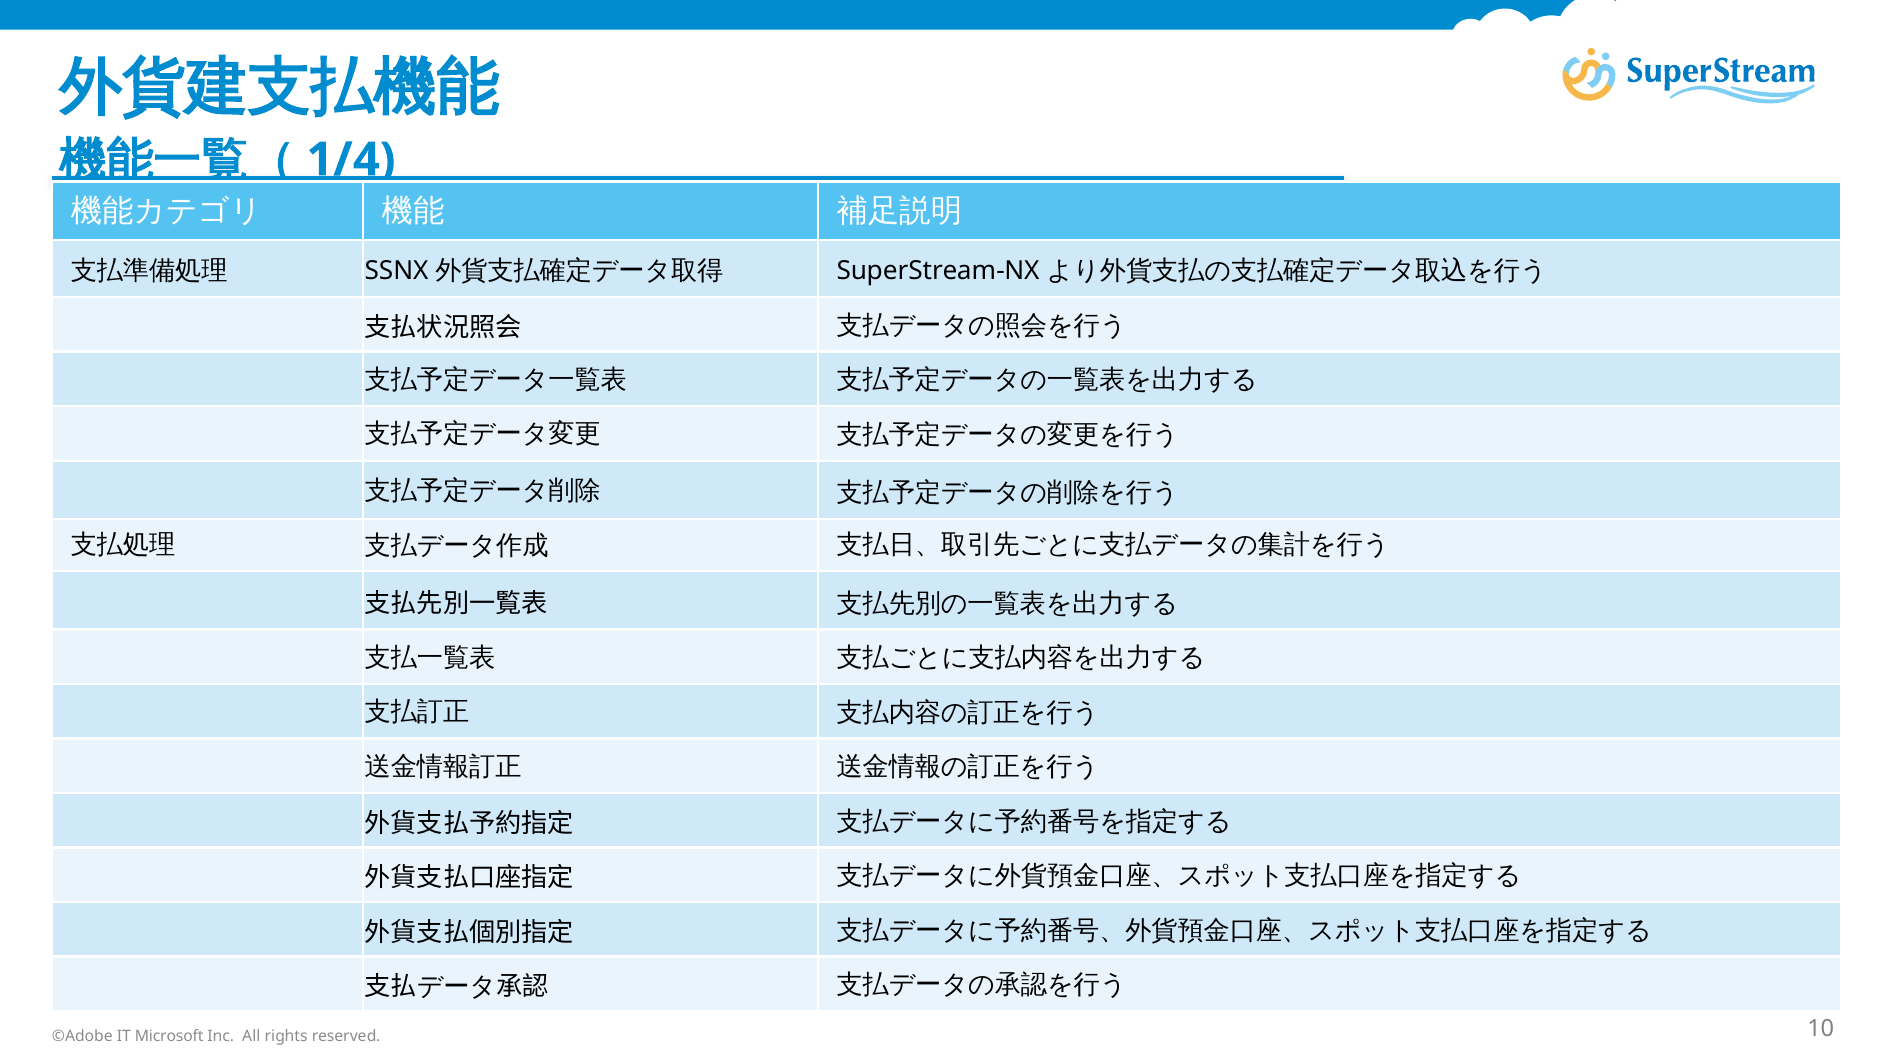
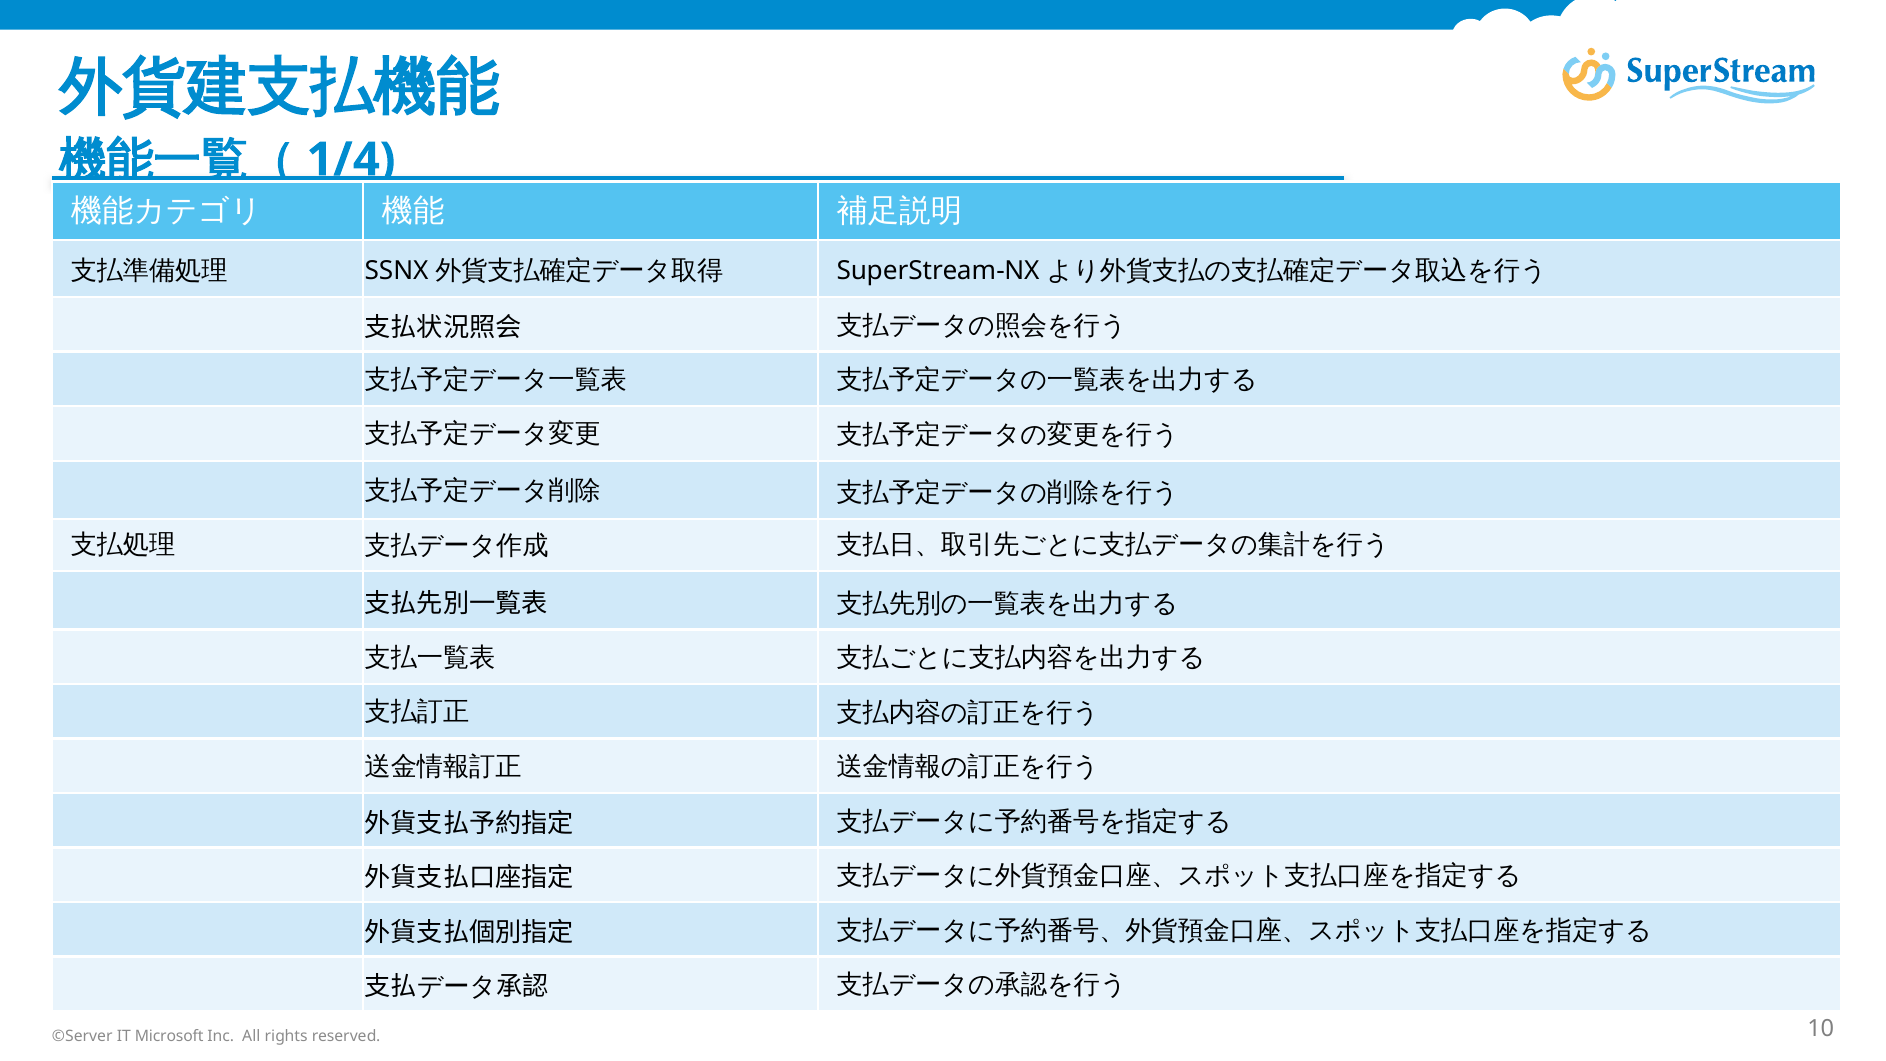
©Adobe: ©Adobe -> ©Server (82, 1037)
